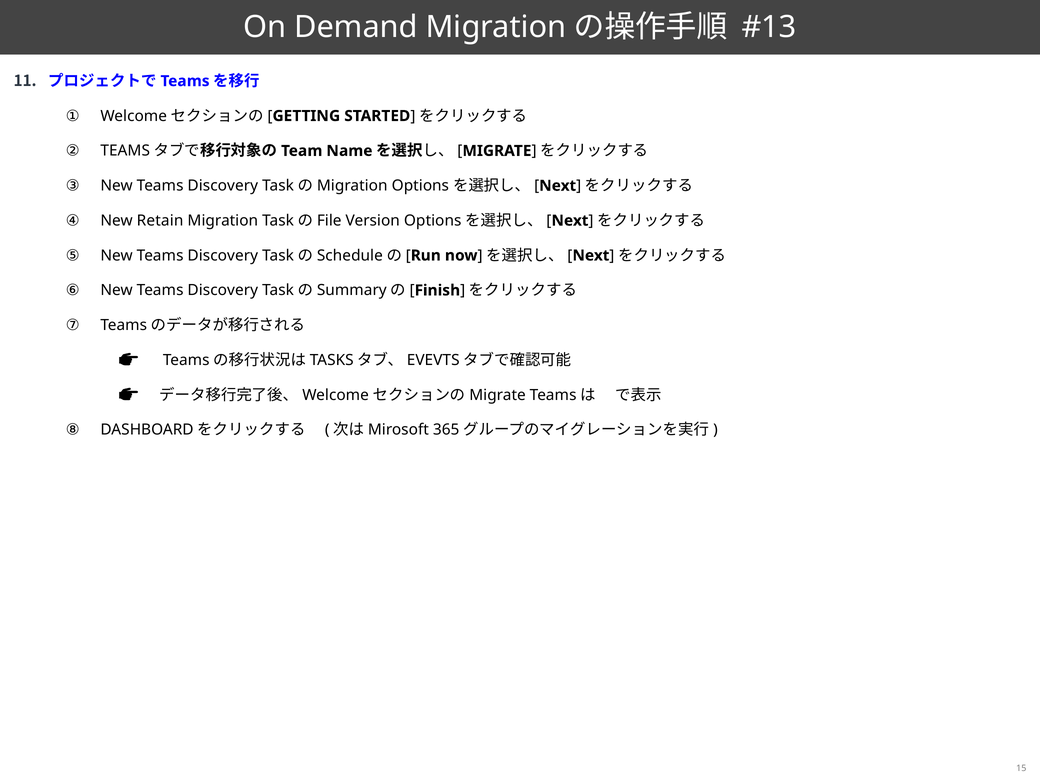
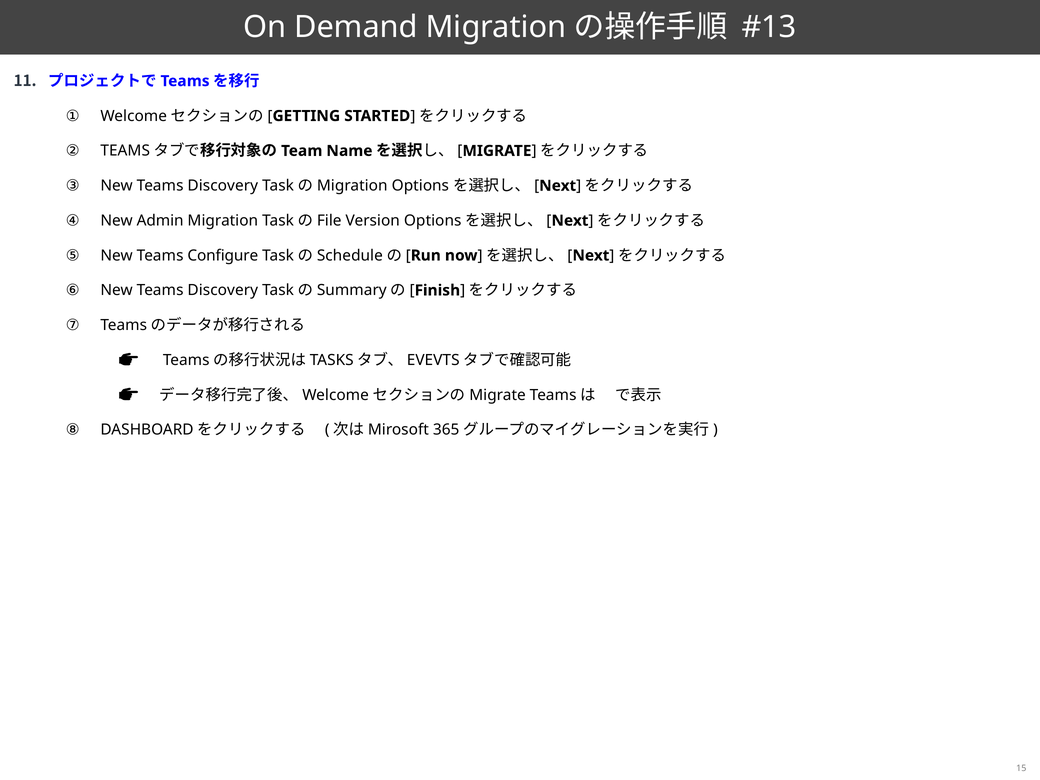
Retain: Retain -> Admin (160, 221)
Discovery: Discovery -> Configure (223, 255)
